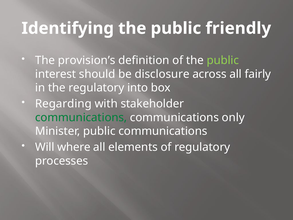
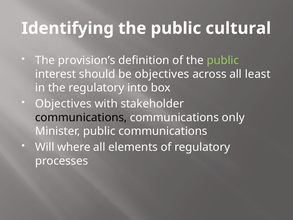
friendly: friendly -> cultural (238, 28)
be disclosure: disclosure -> objectives (162, 74)
fairly: fairly -> least (258, 74)
Regarding: Regarding -> Objectives (63, 104)
communications colour: green -> black (81, 117)
